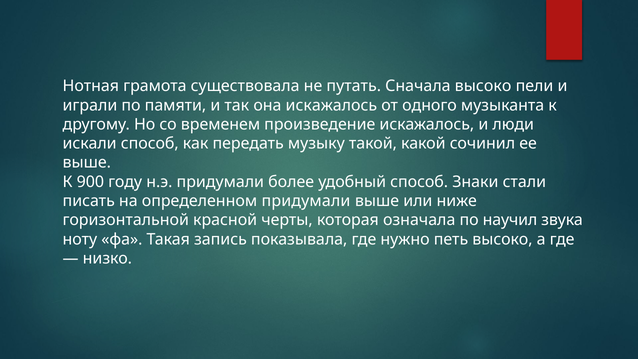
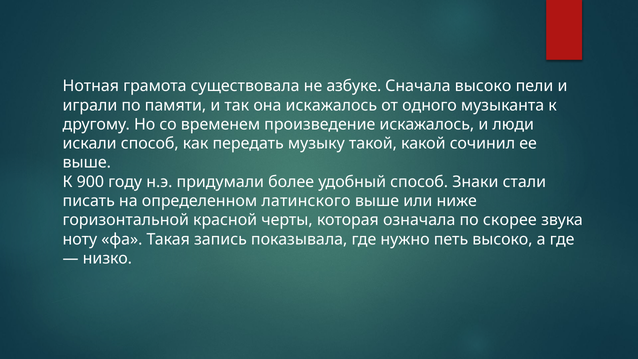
путать: путать -> азбуке (354, 86)
определенном придумали: придумали -> латинского (306, 201)
научил: научил -> скорее (510, 220)
